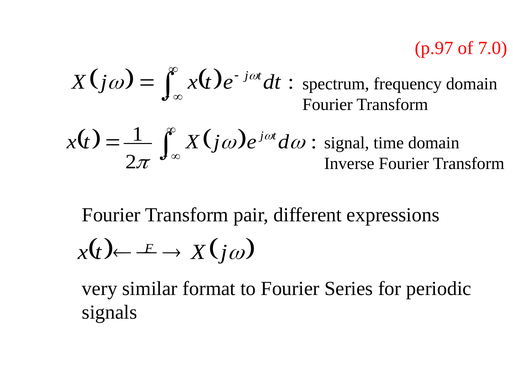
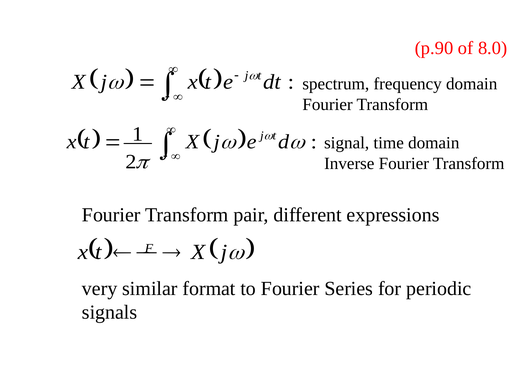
p.97: p.97 -> p.90 (434, 48)
7.0: 7.0 -> 8.0 (493, 48)
